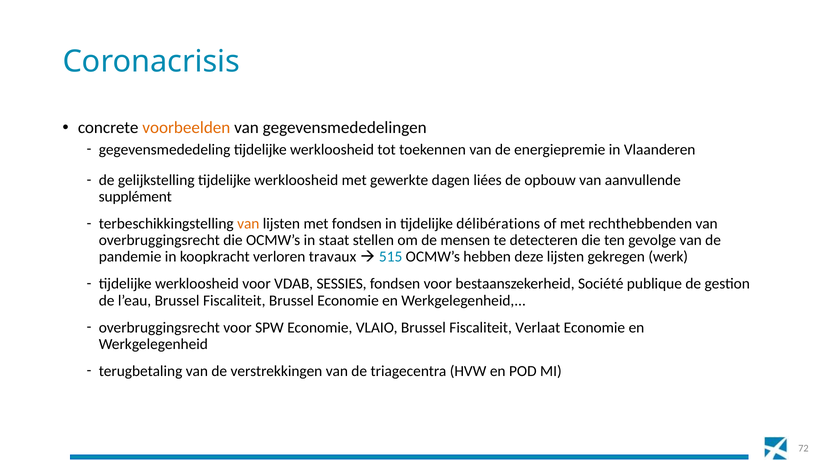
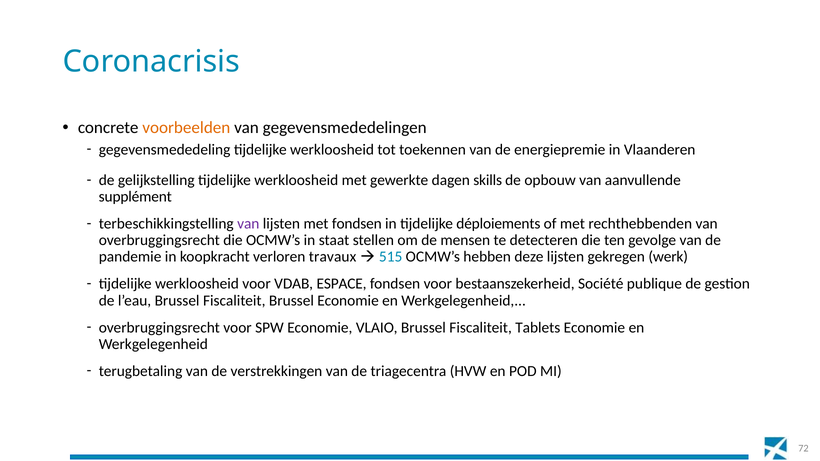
liées: liées -> skills (488, 180)
van colour: orange -> purple (248, 224)
délibérations: délibérations -> déploiements (498, 224)
SESSIES: SESSIES -> ESPACE (342, 284)
Verlaat: Verlaat -> Tablets (538, 328)
